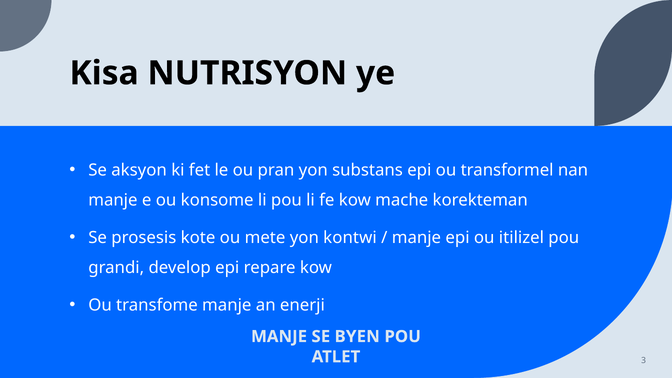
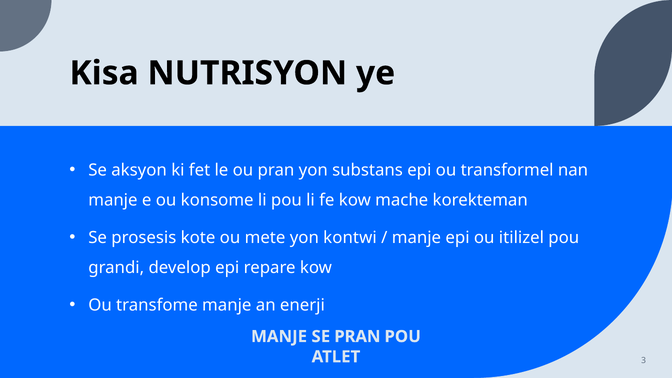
SE BYEN: BYEN -> PRAN (357, 337)
